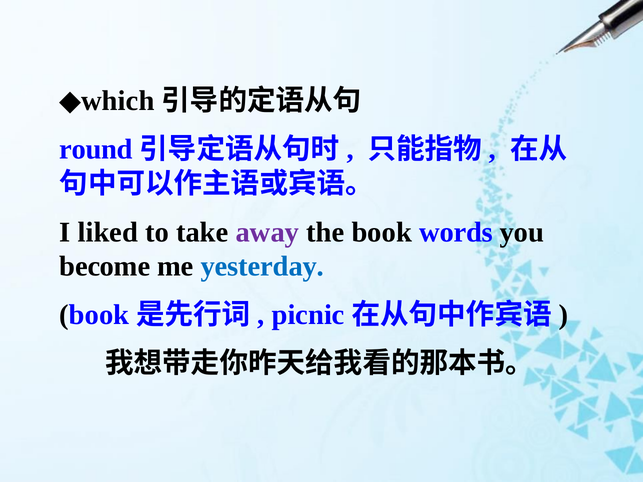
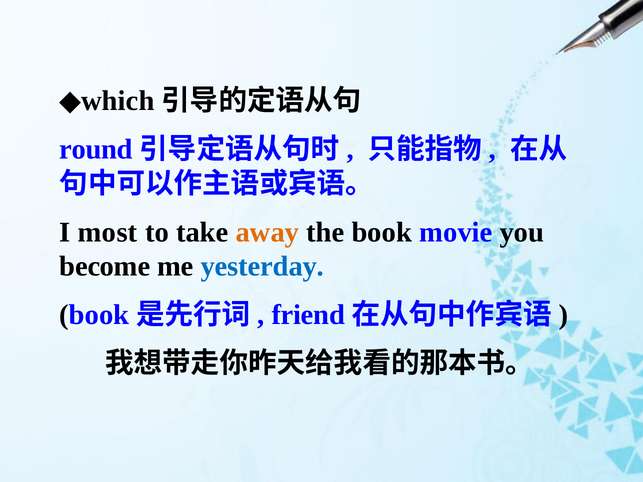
liked: liked -> most (108, 232)
away colour: purple -> orange (267, 232)
words: words -> movie (456, 232)
picnic: picnic -> friend (308, 315)
